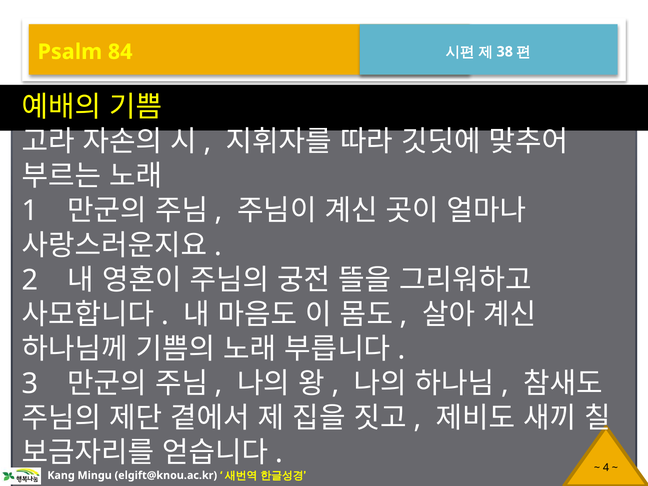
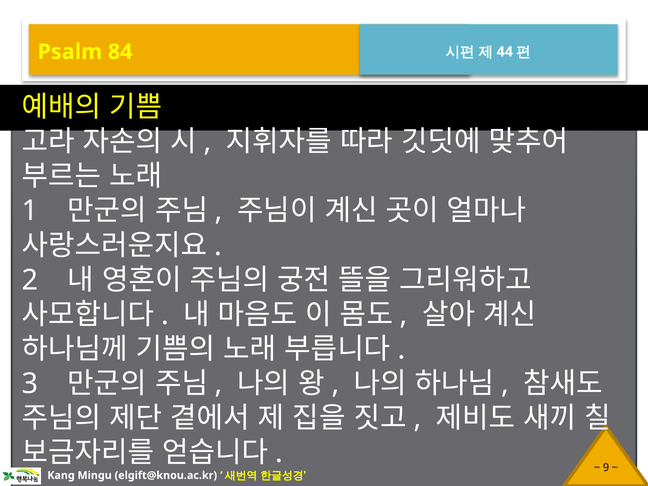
38: 38 -> 44 (505, 52)
4: 4 -> 9 (606, 468)
